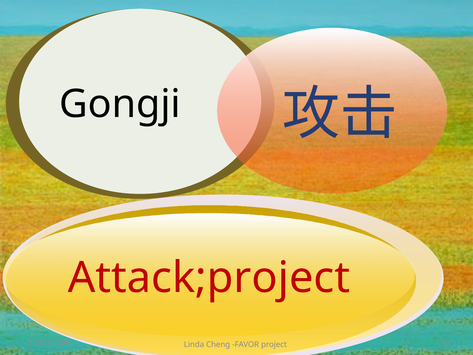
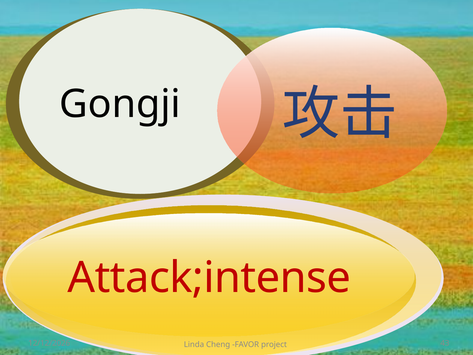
Attack;project: Attack;project -> Attack;intense (209, 278)
